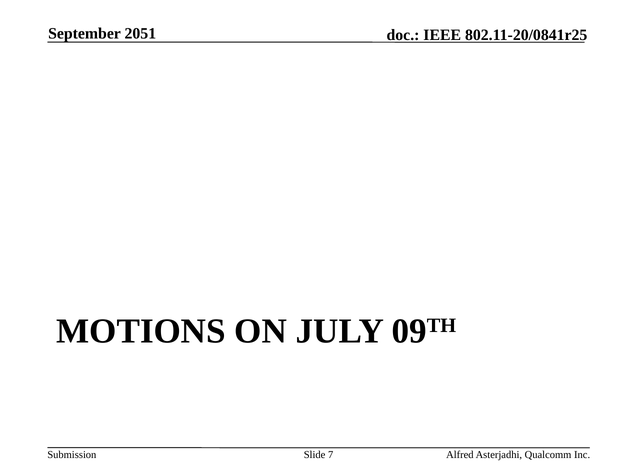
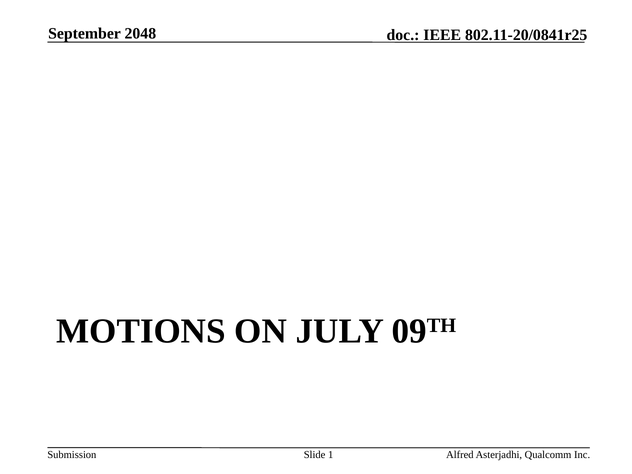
2051: 2051 -> 2048 (140, 34)
7: 7 -> 1 (331, 455)
